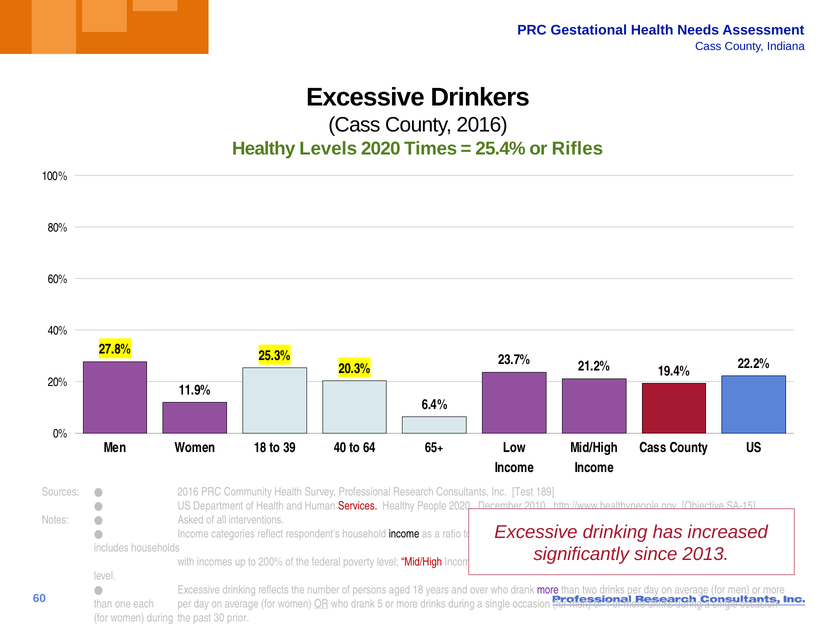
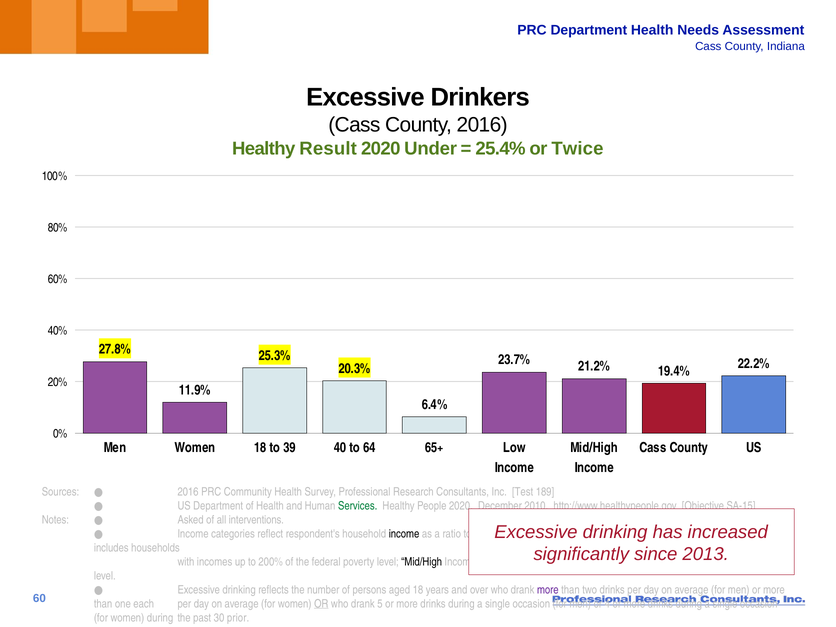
PRC Gestational: Gestational -> Department (589, 30)
Levels: Levels -> Result (328, 149)
Times: Times -> Under (431, 149)
Rifles: Rifles -> Twice (577, 149)
Services colour: red -> green (358, 506)
Mid/High colour: red -> black (422, 562)
